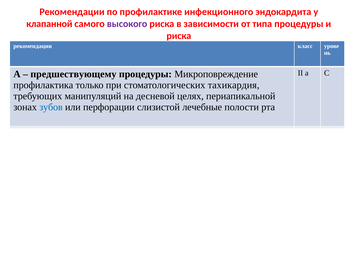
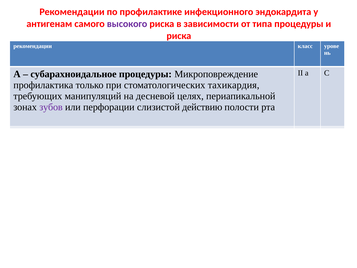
клапанной: клапанной -> антигенам (49, 24)
предшествующему: предшествующему -> субарахноидальное (73, 74)
зубов colour: blue -> purple (51, 107)
лечебные: лечебные -> действию (202, 107)
